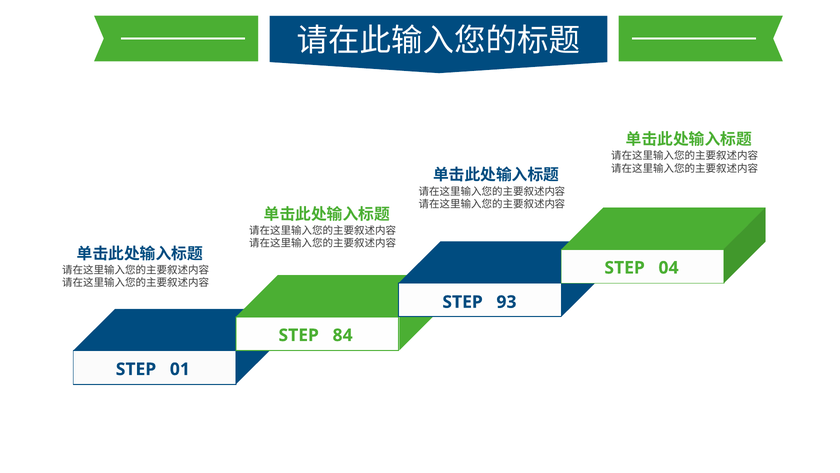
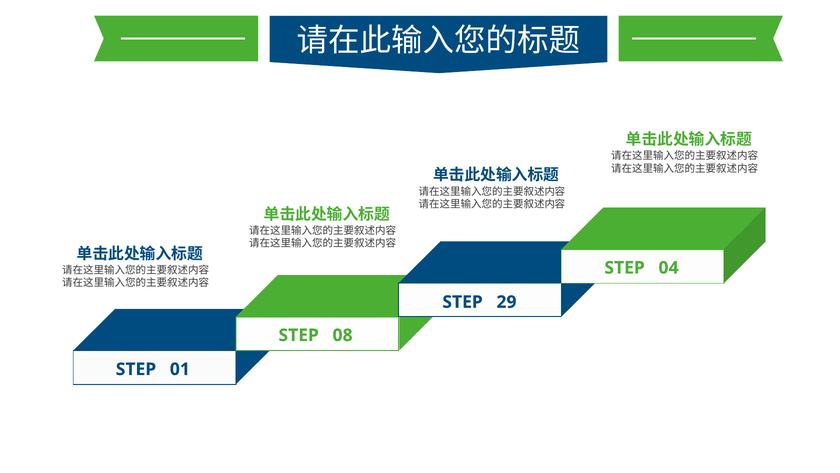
93: 93 -> 29 (506, 302)
84: 84 -> 08 (343, 335)
